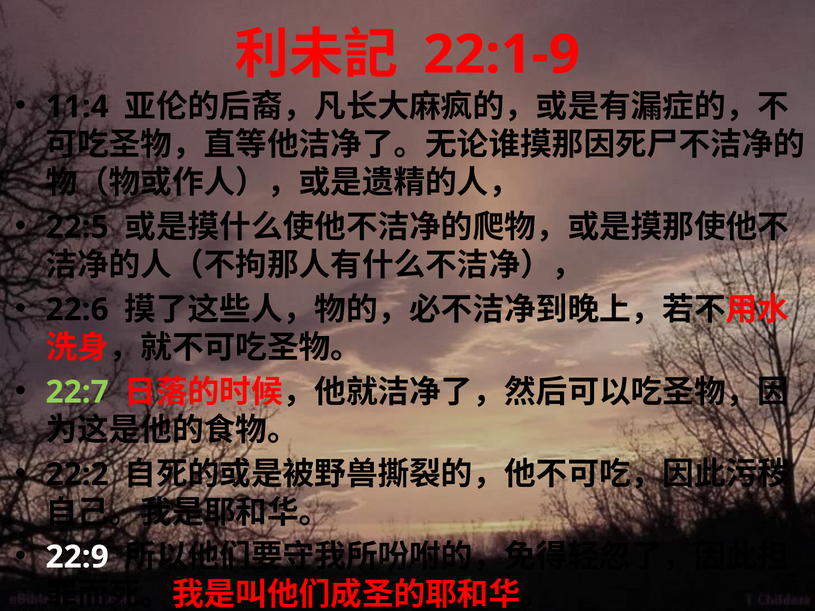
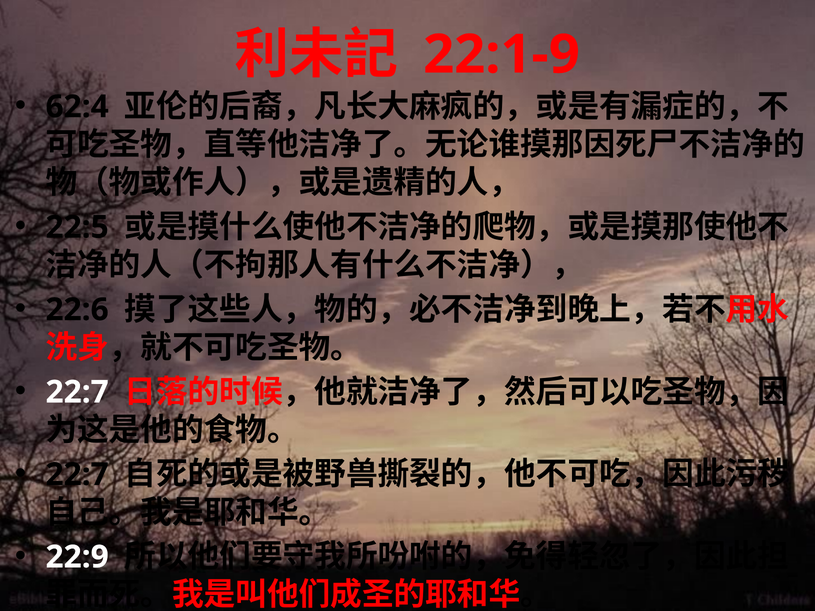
11:4: 11:4 -> 62:4 (77, 107)
22:7 colour: light green -> white (77, 392)
22:2: 22:2 -> 22:7 (77, 475)
